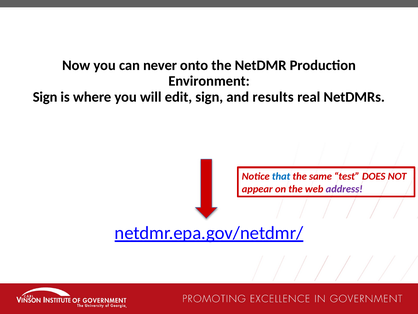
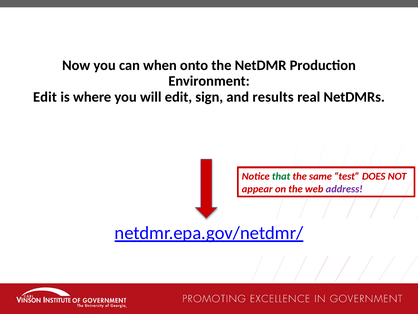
never: never -> when (160, 65)
Sign: Sign -> Edit (45, 97)
that colour: blue -> green (281, 176)
